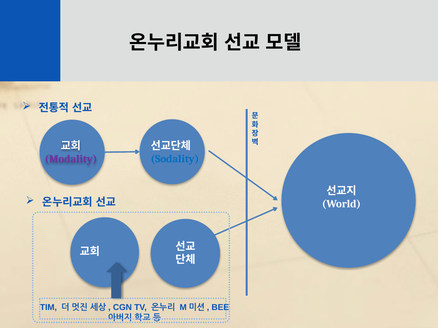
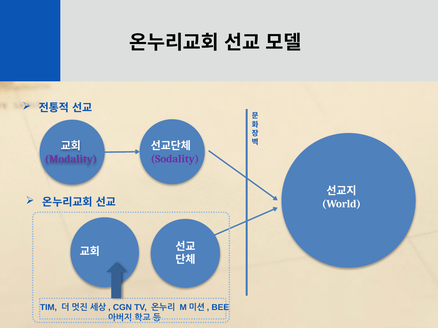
Sodality colour: blue -> purple (175, 159)
